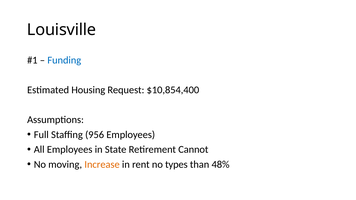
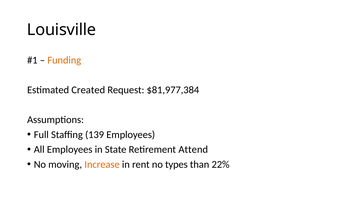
Funding colour: blue -> orange (64, 60)
Housing: Housing -> Created (88, 90)
$10,854,400: $10,854,400 -> $81,977,384 (173, 90)
956: 956 -> 139 (95, 135)
Cannot: Cannot -> Attend (193, 150)
48%: 48% -> 22% (221, 165)
